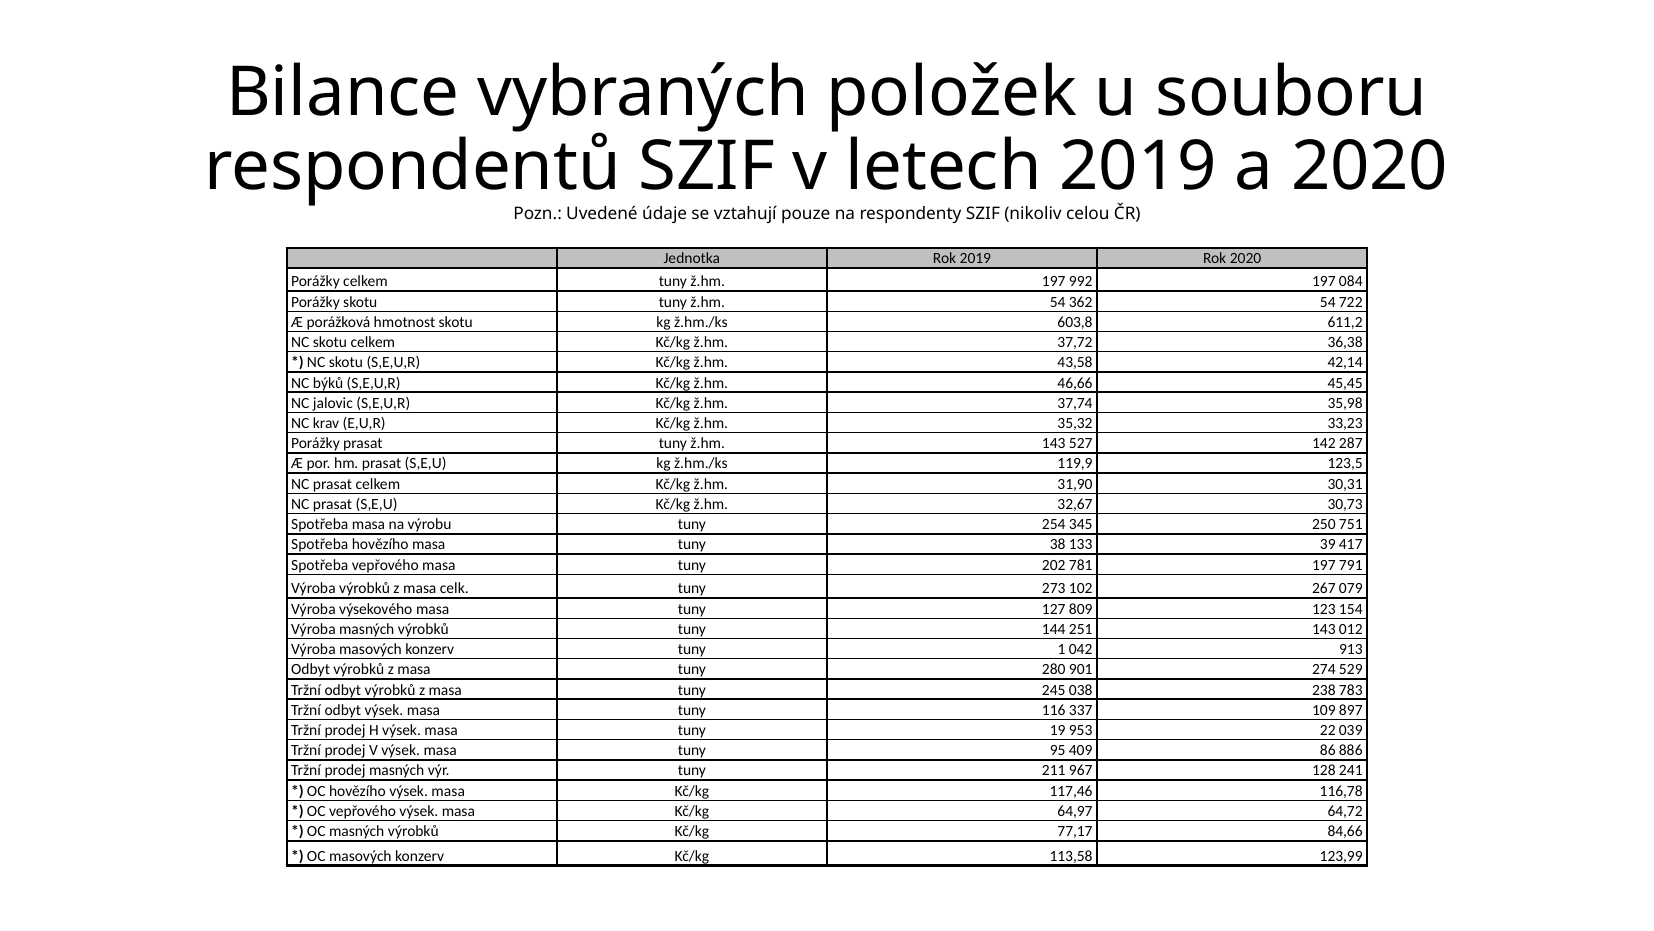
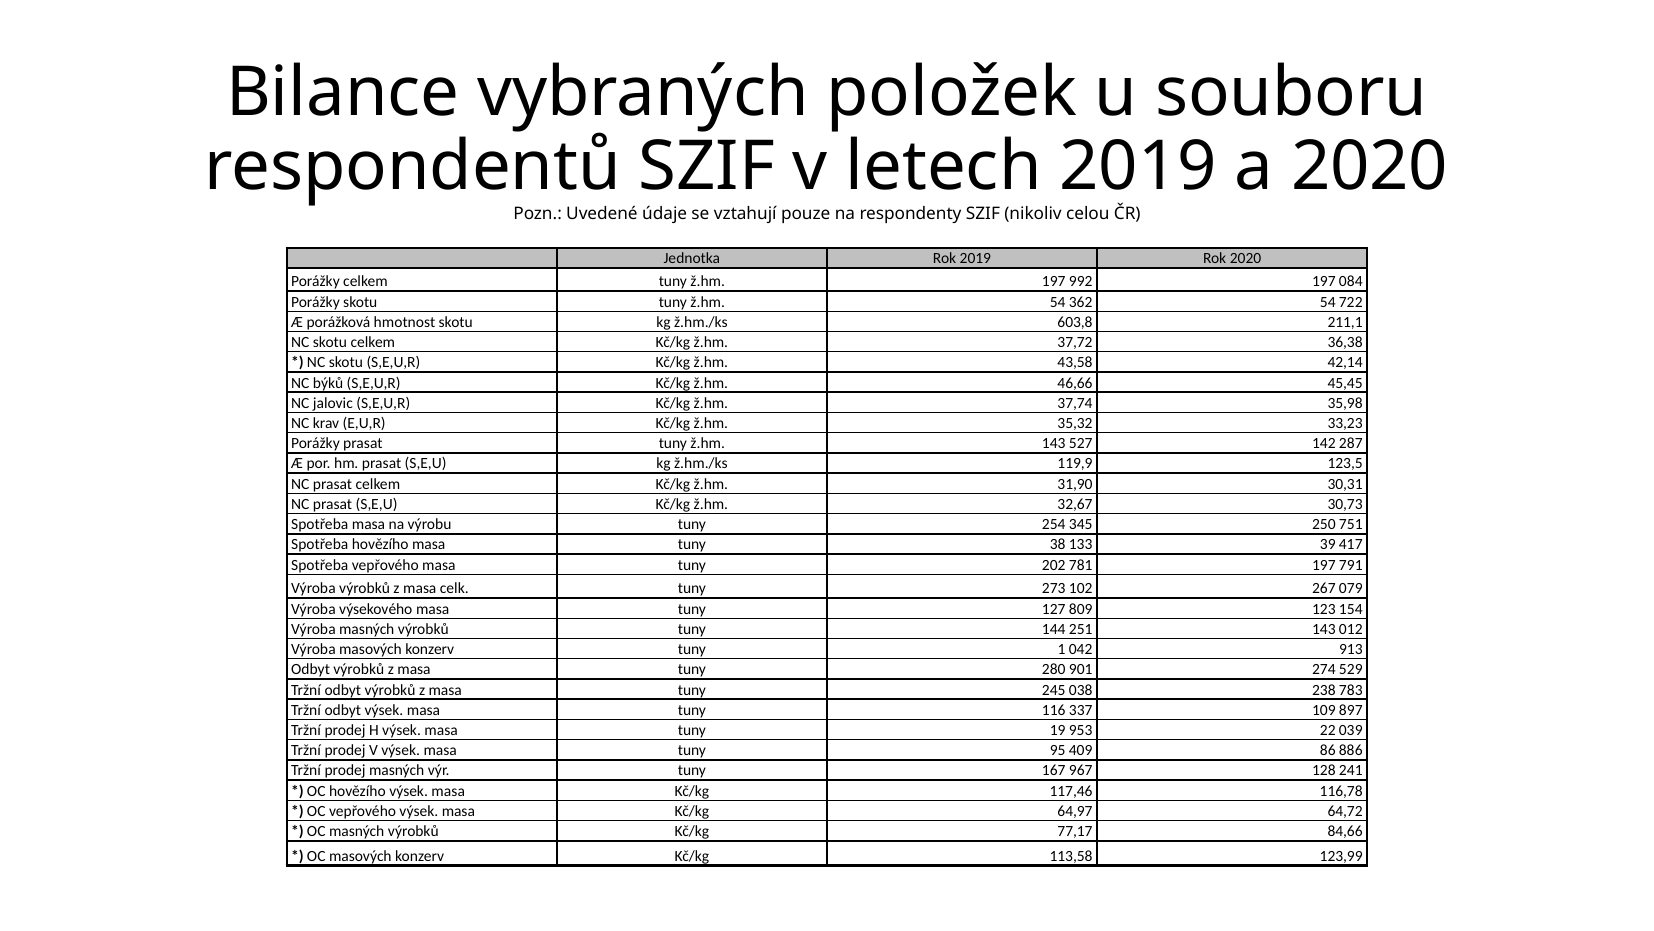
611,2: 611,2 -> 211,1 (1345, 322)
211: 211 -> 167 (1054, 770)
